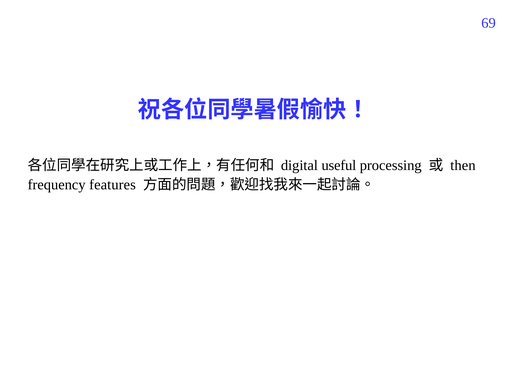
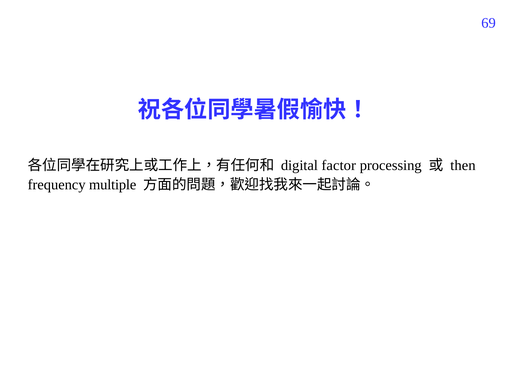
useful: useful -> factor (339, 165)
features: features -> multiple (113, 185)
